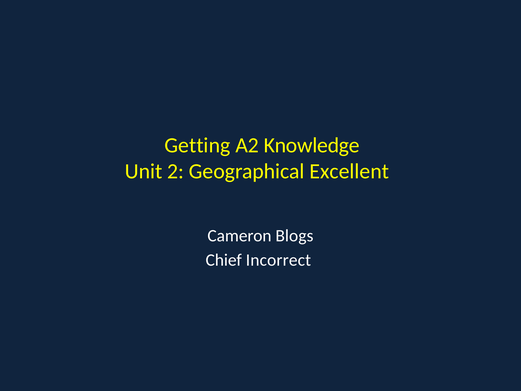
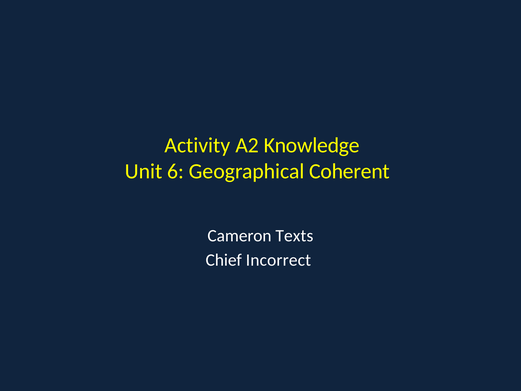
Getting: Getting -> Activity (197, 145)
2: 2 -> 6 (176, 171)
Excellent: Excellent -> Coherent (349, 171)
Blogs: Blogs -> Texts (294, 236)
